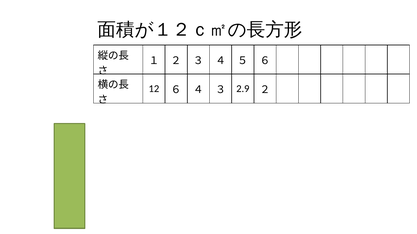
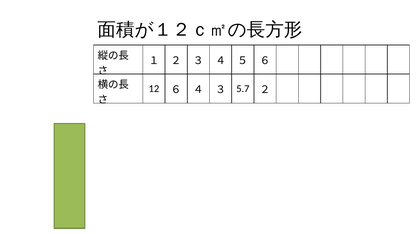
2.9: 2.9 -> 5.7 (243, 89)
